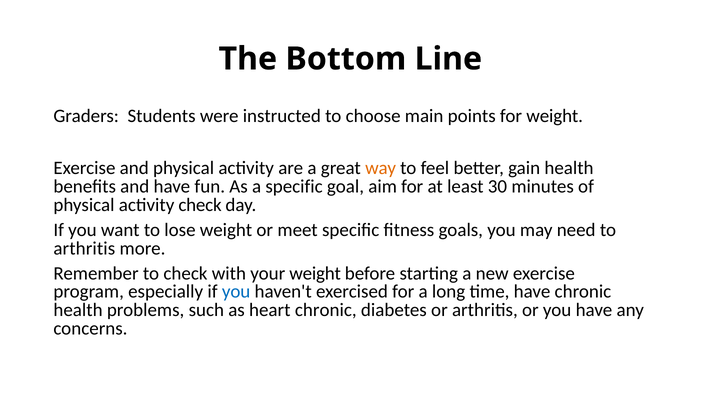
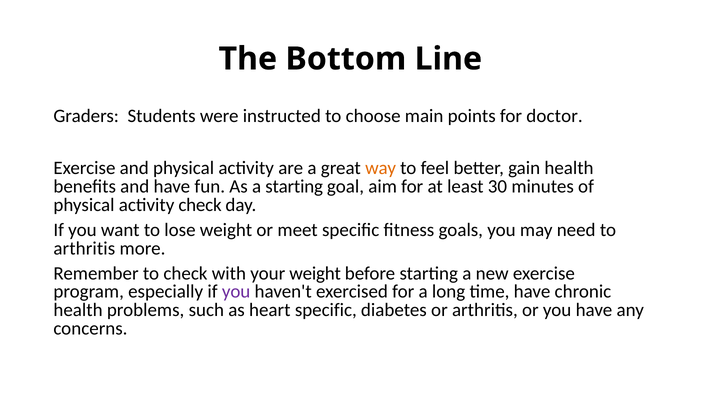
for weight: weight -> doctor (555, 116)
a specific: specific -> starting (294, 187)
you colour: blue -> purple (236, 292)
heart chronic: chronic -> specific (326, 310)
